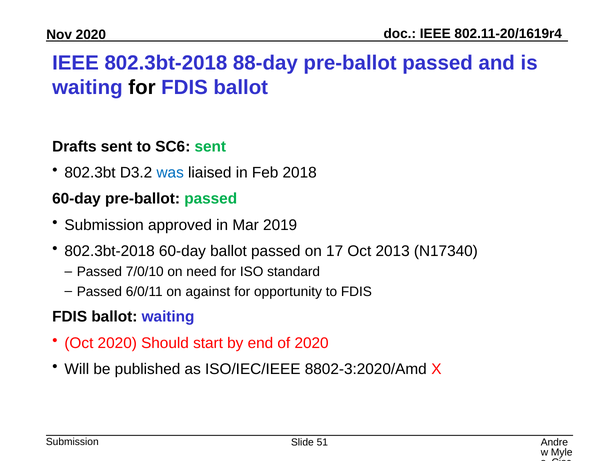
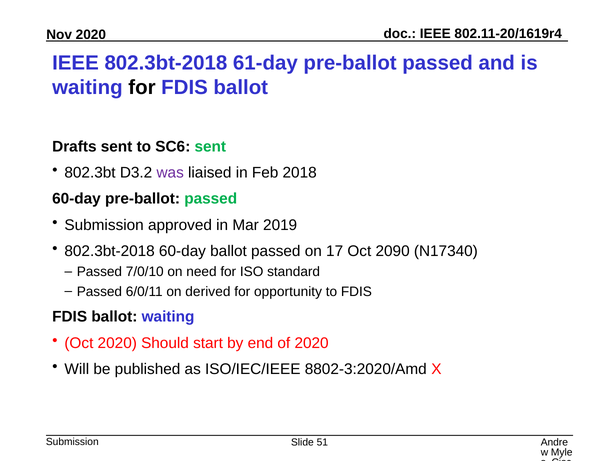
88-day: 88-day -> 61-day (265, 63)
was colour: blue -> purple (170, 173)
2013: 2013 -> 2090 (393, 251)
against: against -> derived (208, 291)
